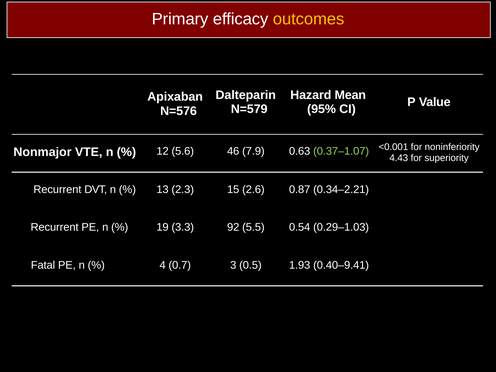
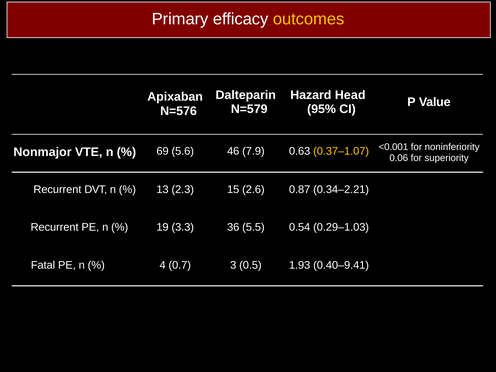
Mean: Mean -> Head (350, 95)
12: 12 -> 69 (163, 151)
0.37–1.07 colour: light green -> yellow (341, 151)
4.43: 4.43 -> 0.06 (399, 158)
92: 92 -> 36 (233, 227)
